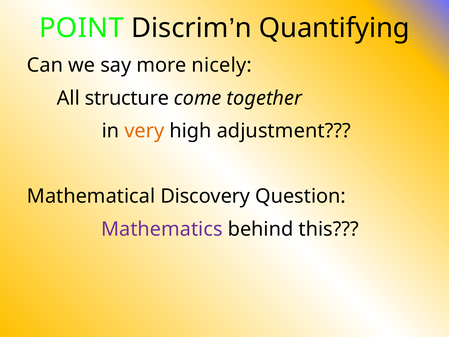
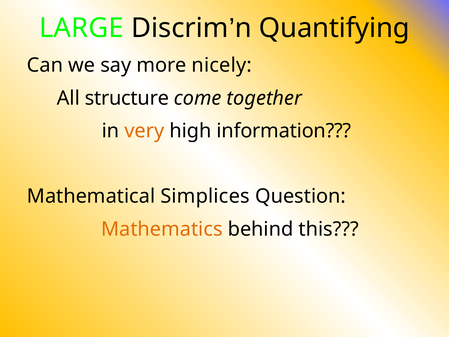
POINT: POINT -> LARGE (81, 28)
adjustment: adjustment -> information (284, 131)
Discovery: Discovery -> Simplices (205, 196)
Mathematics colour: purple -> orange (162, 229)
